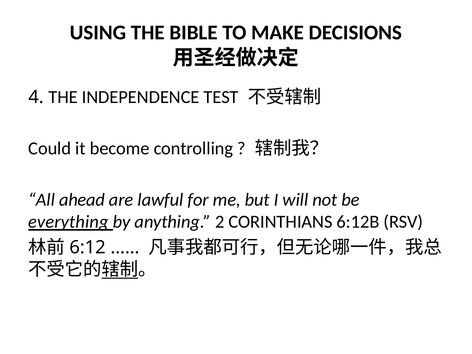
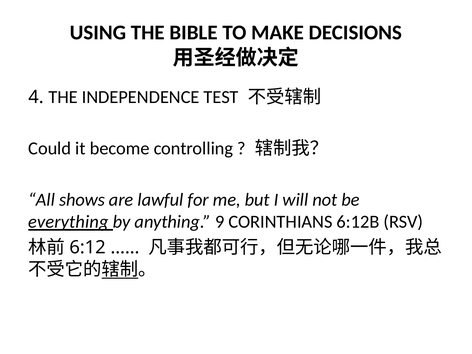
ahead: ahead -> shows (82, 200)
2: 2 -> 9 (220, 222)
